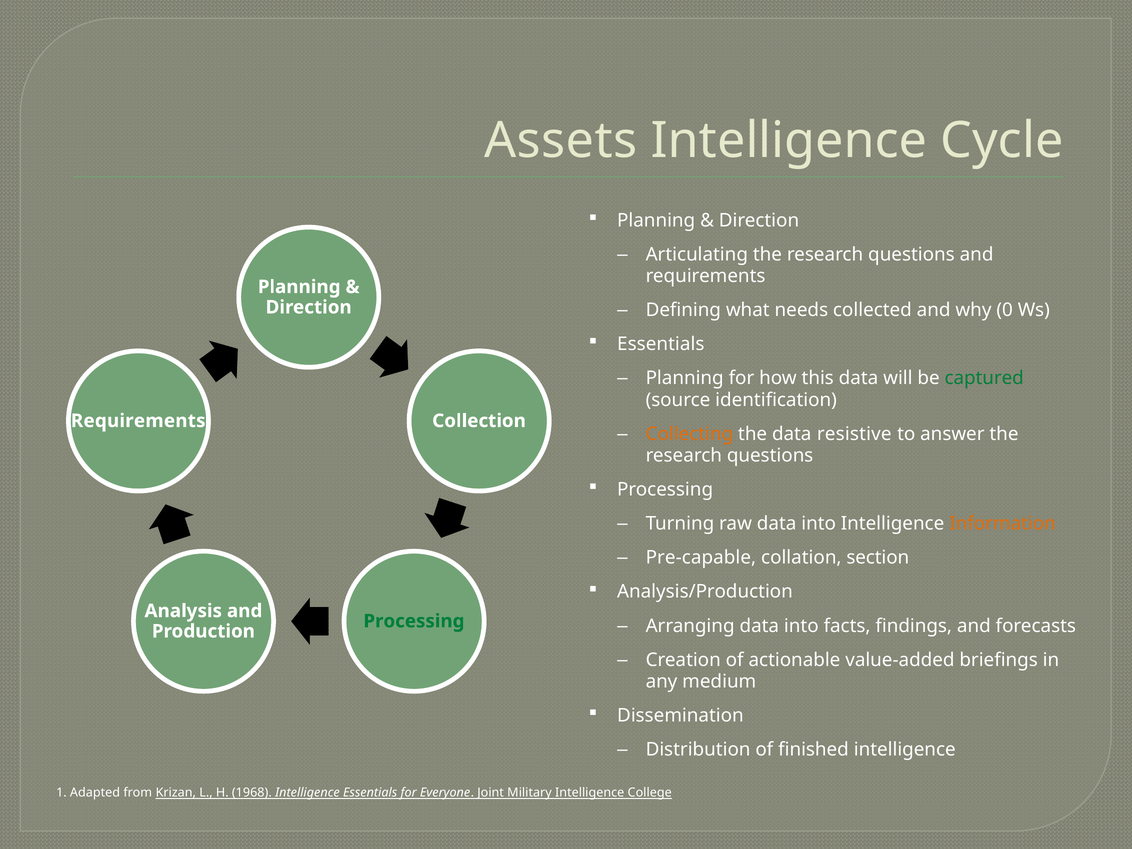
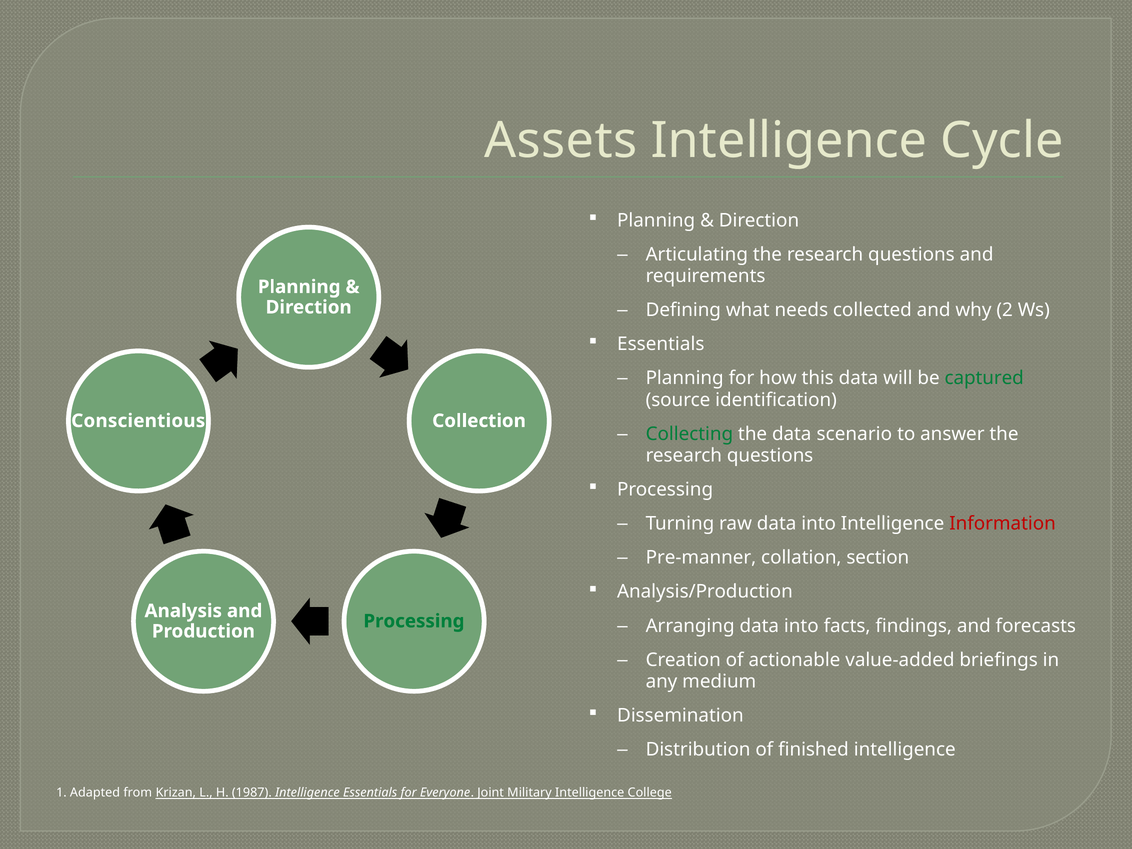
0: 0 -> 2 (1005, 310)
Requirements: Requirements -> Conscientious (138, 421)
Collecting colour: orange -> green (689, 434)
resistive: resistive -> scenario (854, 434)
Information colour: orange -> red (1003, 524)
Pre-capable: Pre-capable -> Pre-manner (701, 558)
1968: 1968 -> 1987 (252, 793)
